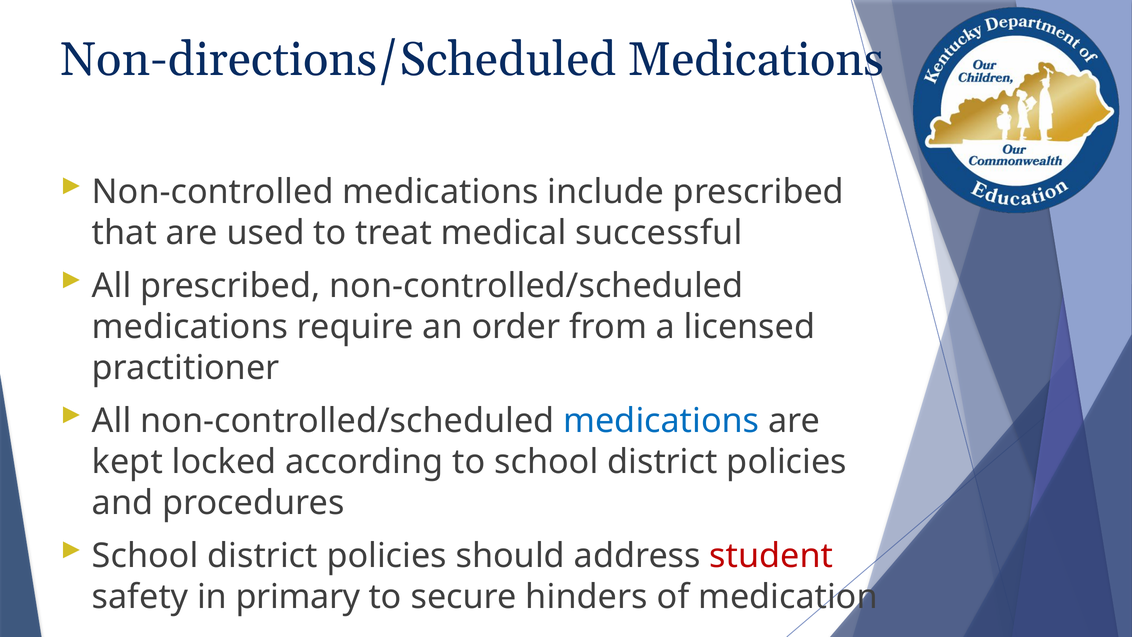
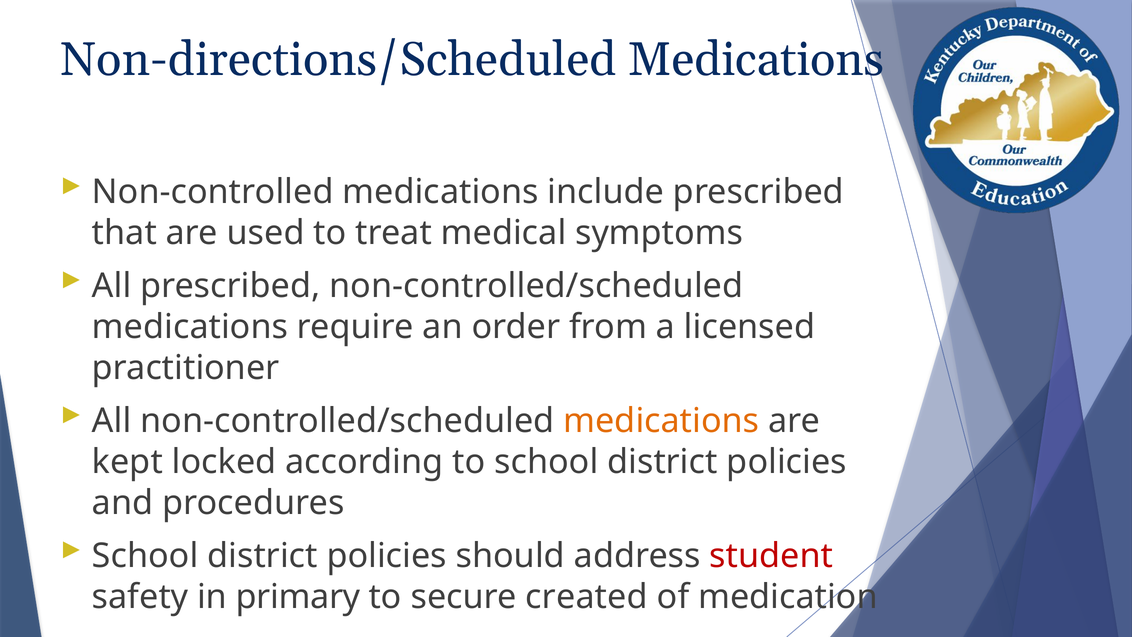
successful: successful -> symptoms (659, 233)
medications colour: blue -> orange (661, 421)
hinders: hinders -> created (587, 597)
